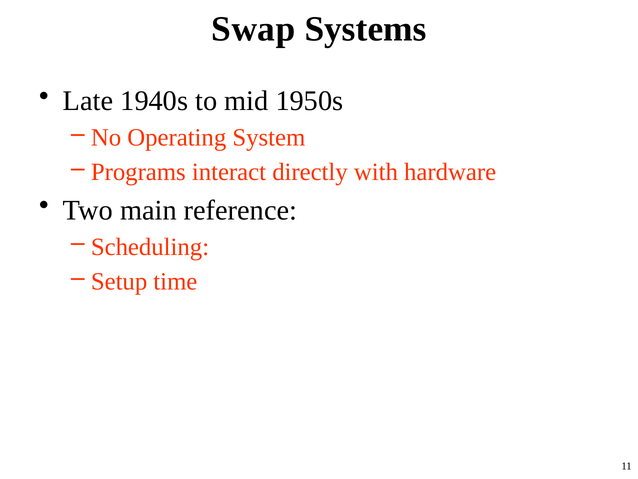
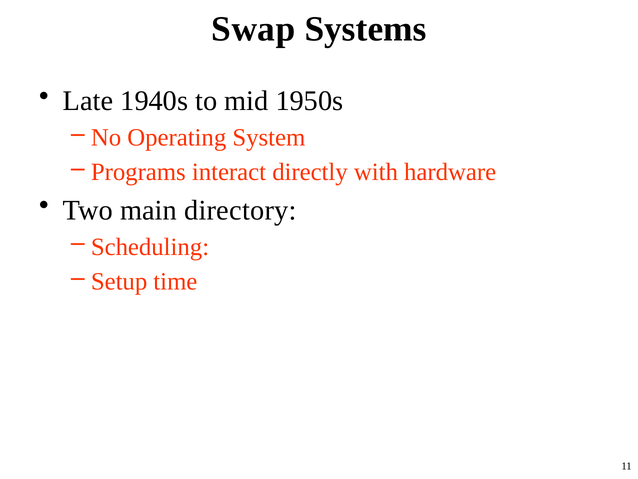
reference: reference -> directory (240, 210)
